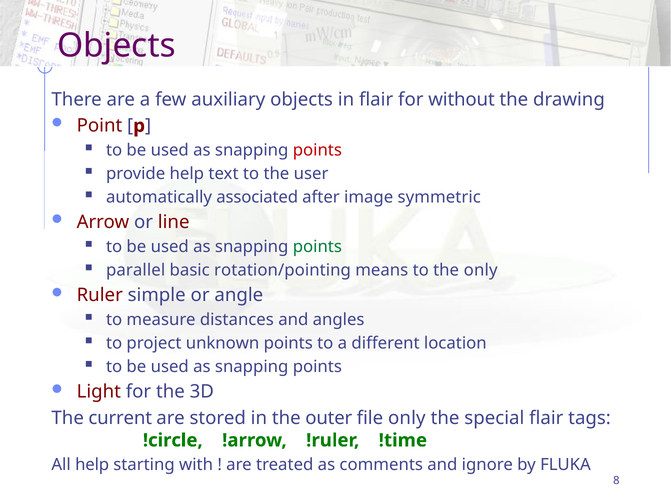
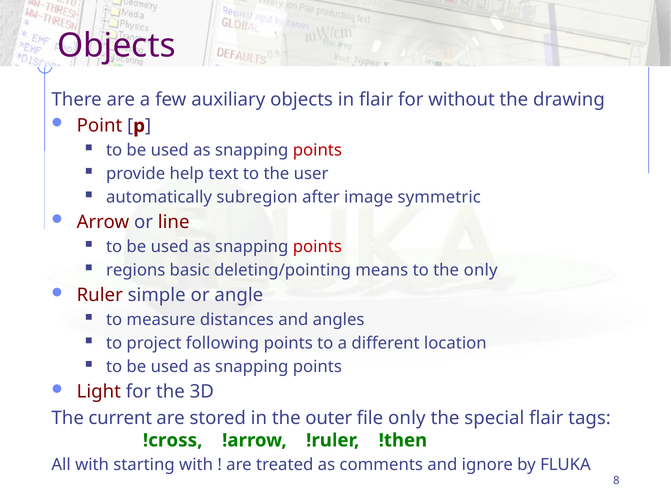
associated: associated -> subregion (257, 197)
points colour: green -> red (317, 247)
parallel: parallel -> regions (136, 270)
rotation/pointing: rotation/pointing -> deleting/pointing (283, 270)
unknown: unknown -> following (222, 343)
!circle: !circle -> !cross (173, 441)
!time: !time -> !then (403, 441)
All help: help -> with (92, 465)
